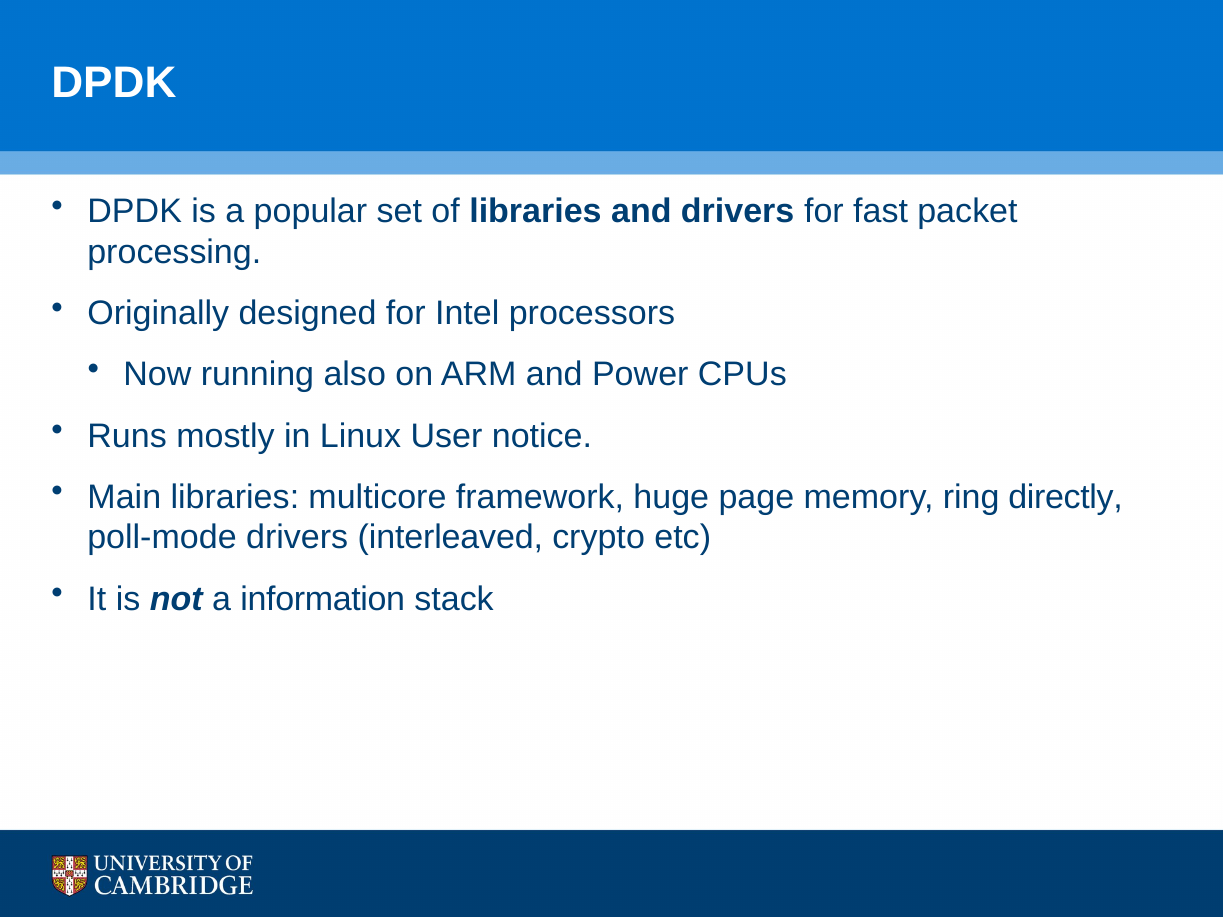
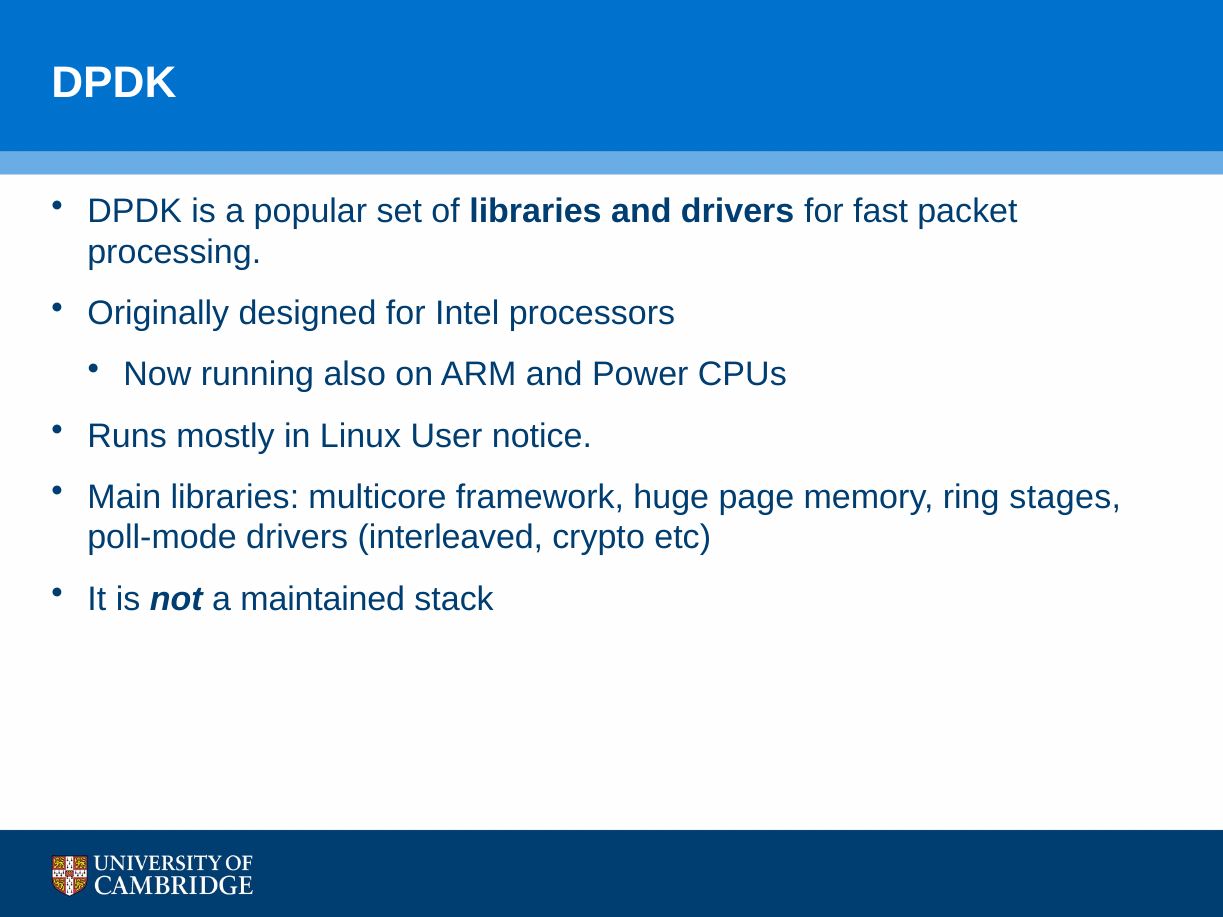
directly: directly -> stages (1065, 497)
information: information -> maintained (323, 599)
